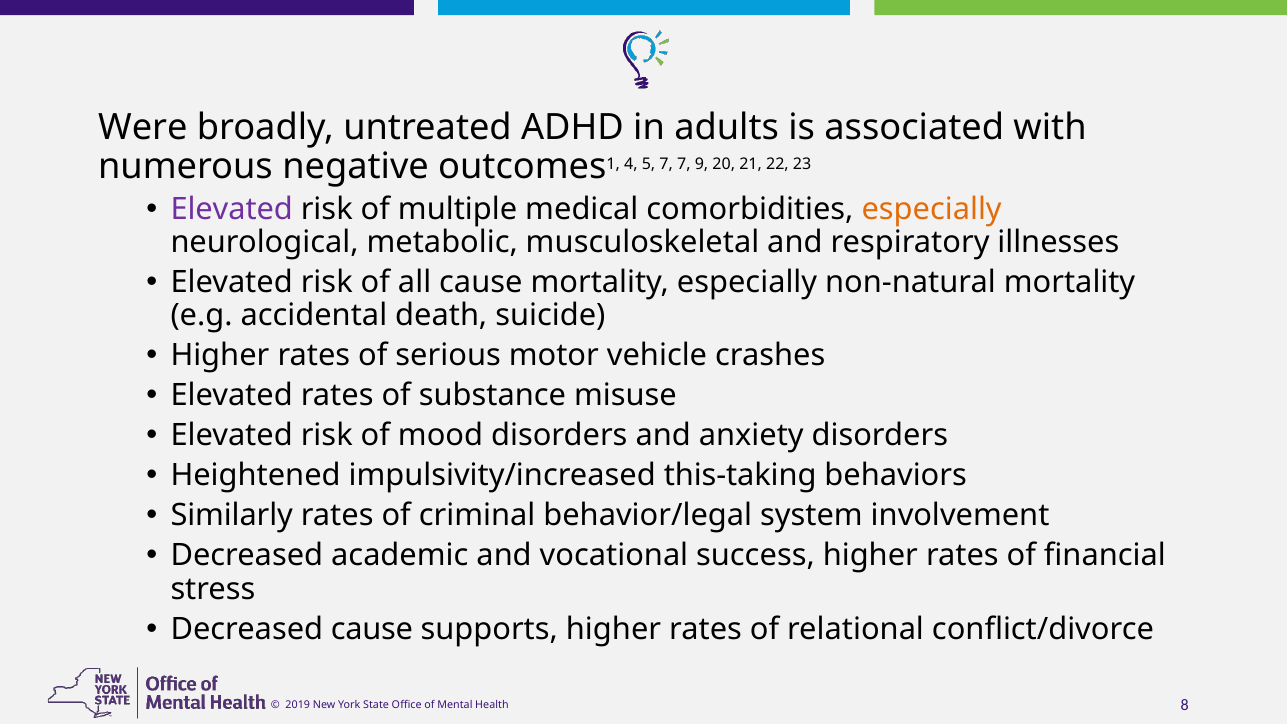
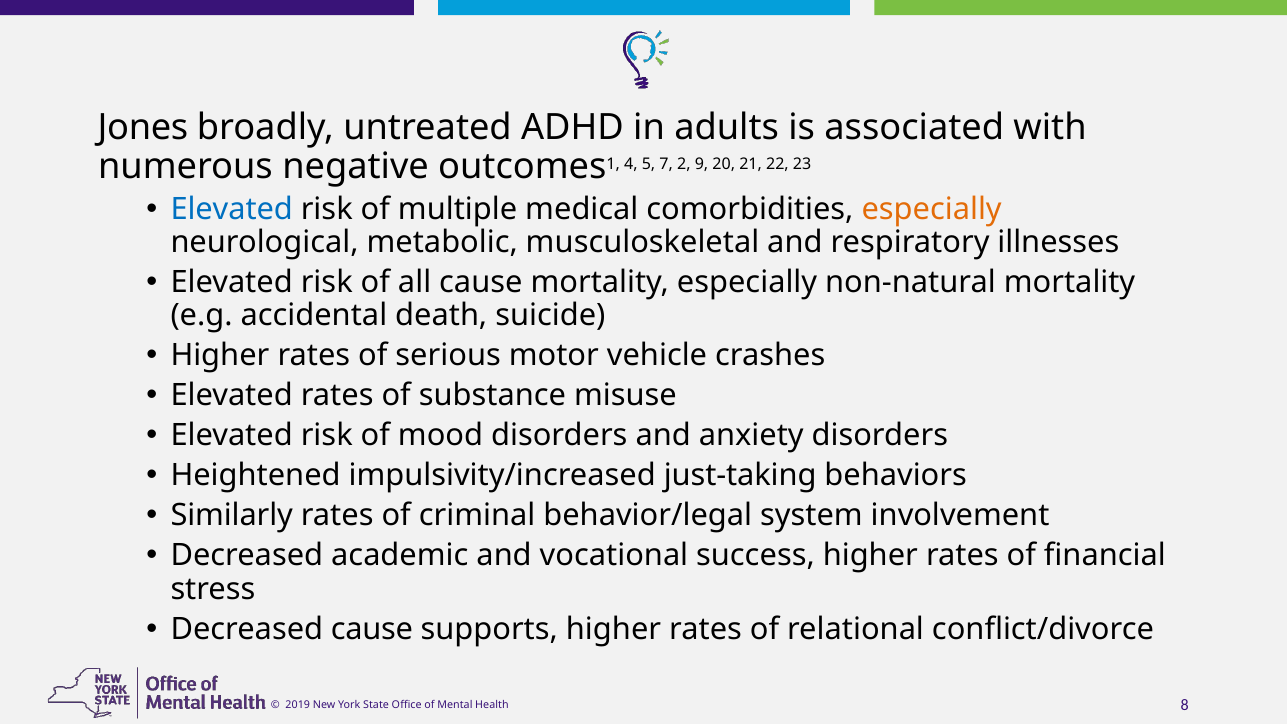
Were: Were -> Jones (143, 127)
7 7: 7 -> 2 (684, 165)
Elevated colour: purple -> blue (232, 209)
this-taking: this-taking -> just-taking (740, 476)
